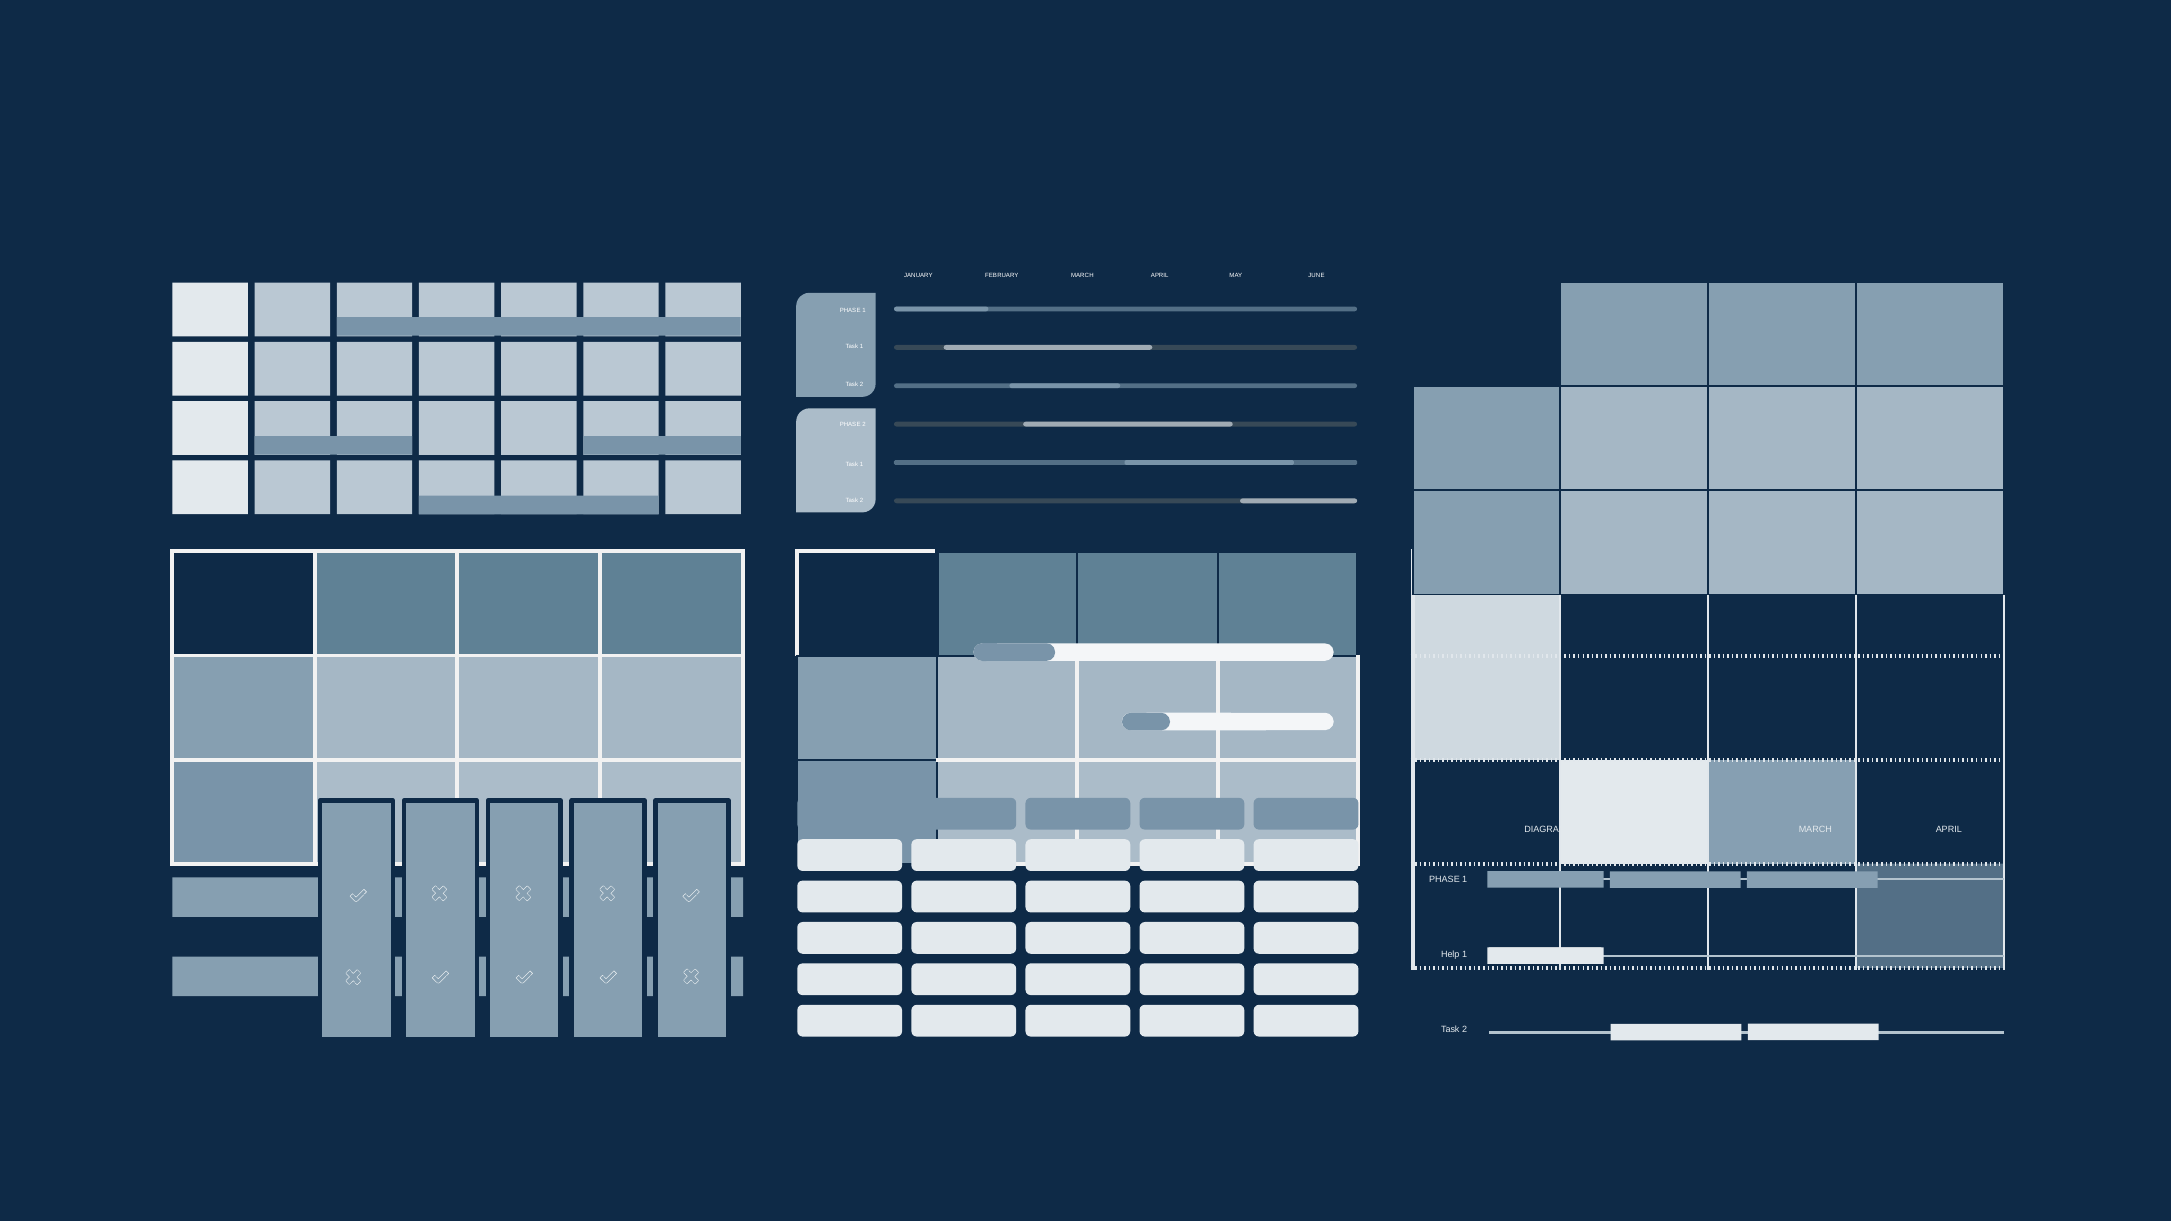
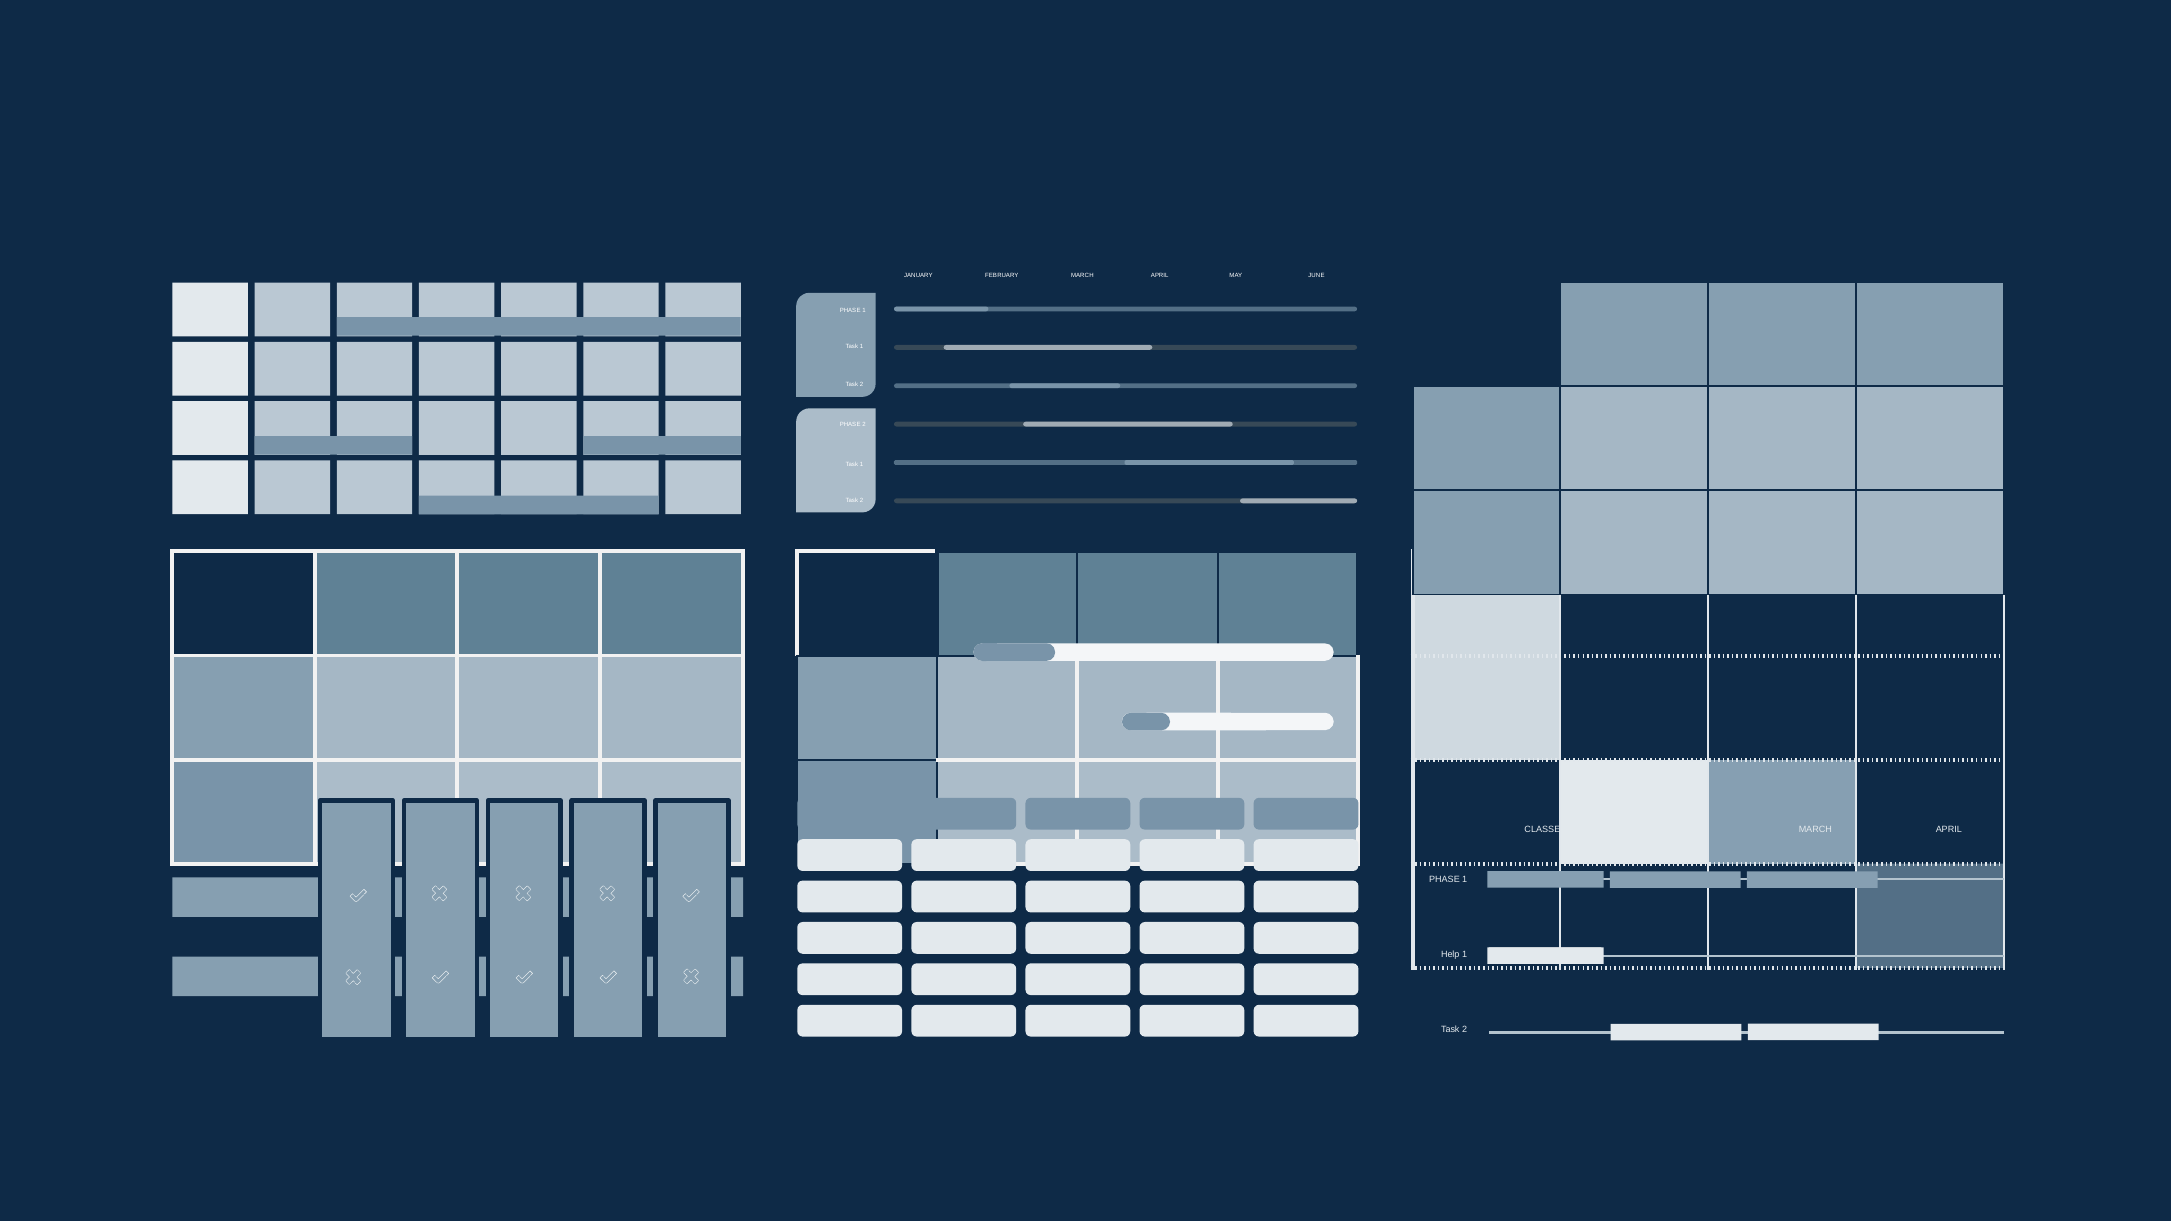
DIAGRAM: DIAGRAM -> CLASSES (1545, 830)
